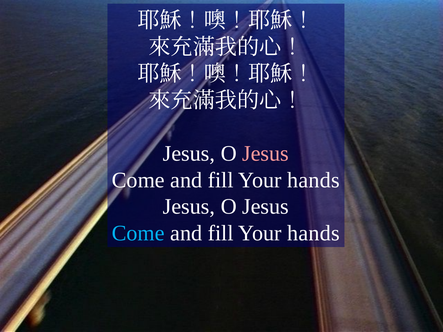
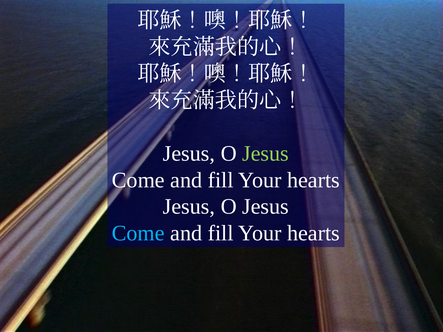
Jesus colour: pink -> light green (266, 154)
hands: hands -> hearts (314, 180)
hands: hands -> hearts (314, 233)
